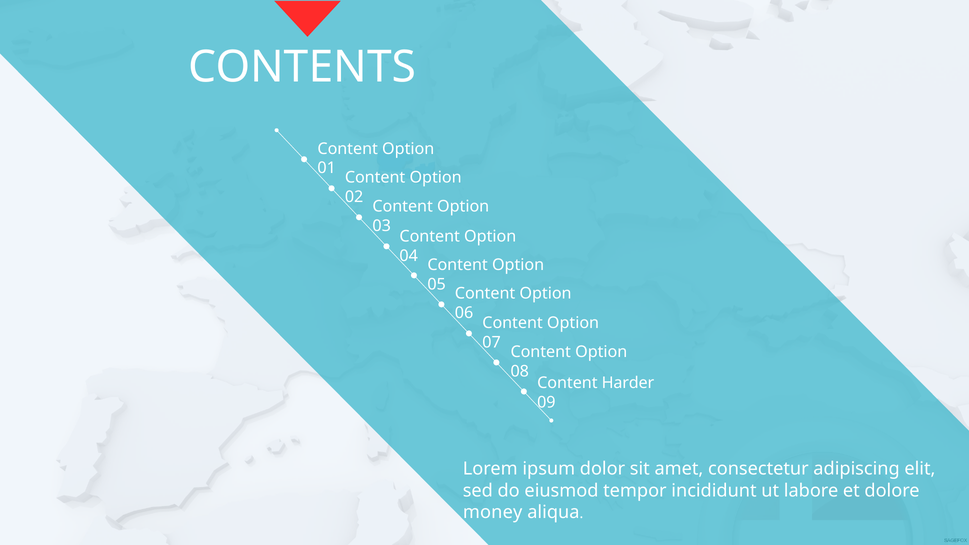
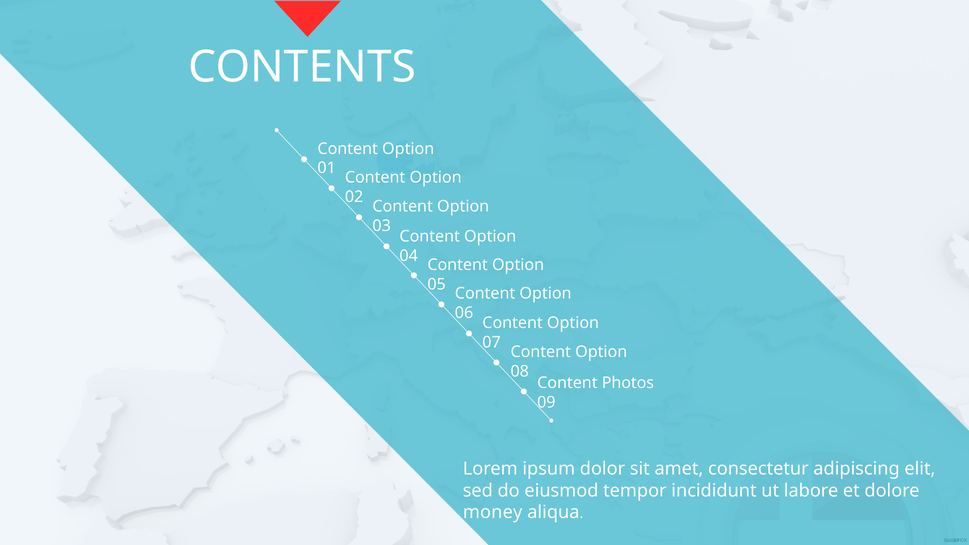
Harder: Harder -> Photos (628, 383)
